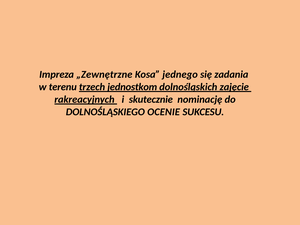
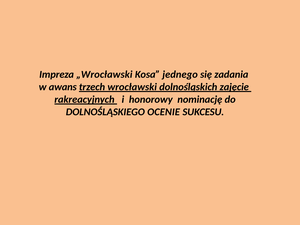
„Zewnętrzne: „Zewnętrzne -> „Wrocławski (104, 74)
terenu: terenu -> awans (63, 87)
jednostkom: jednostkom -> wrocławski (132, 87)
skutecznie: skutecznie -> honorowy (151, 99)
